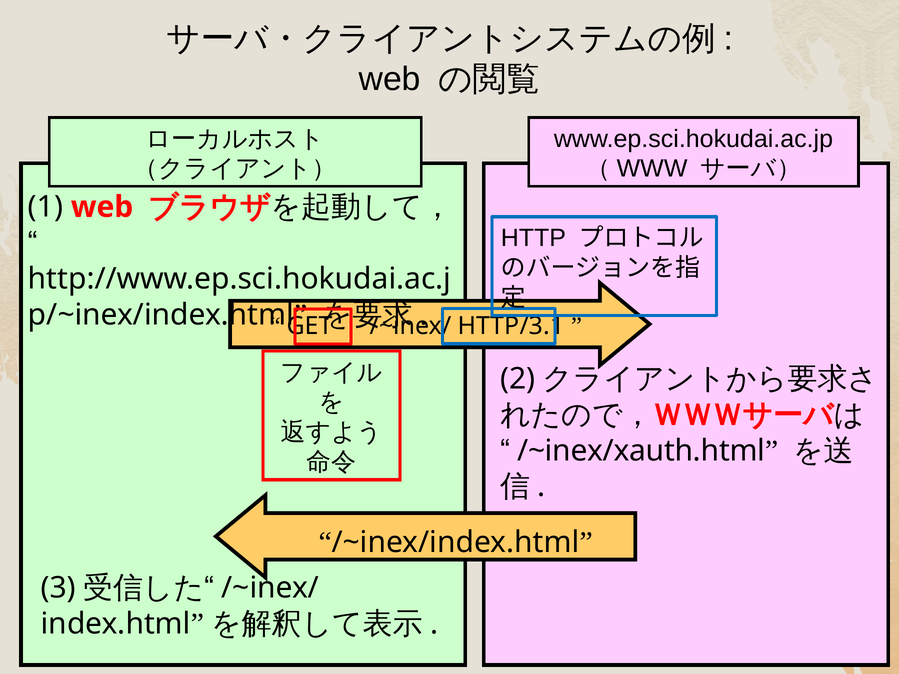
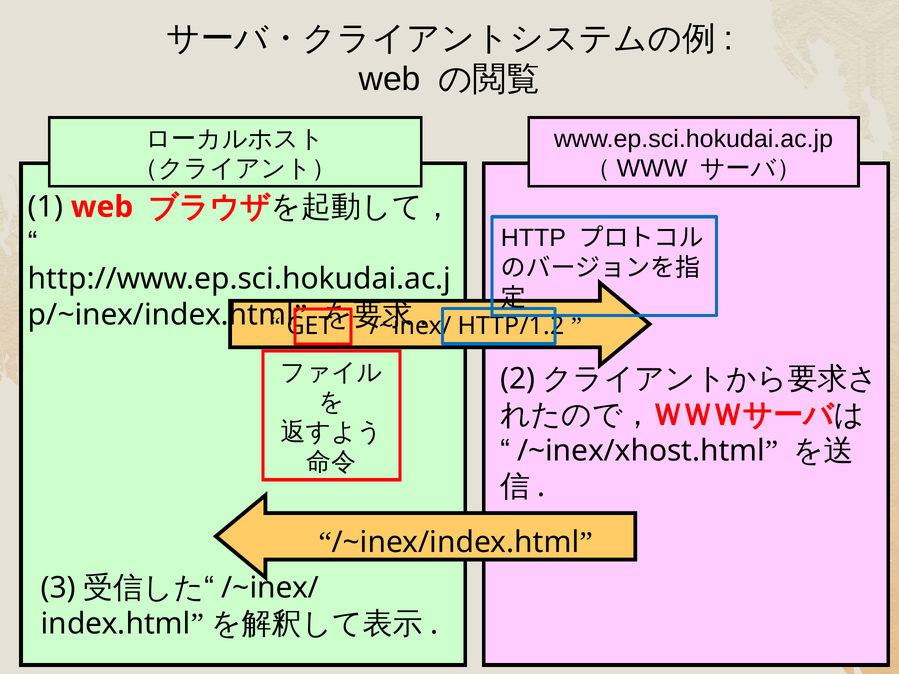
HTTP/3.1: HTTP/3.1 -> HTTP/1.2 (511, 326)
/~inex/xauth.html: /~inex/xauth.html -> /~inex/xhost.html (641, 451)
